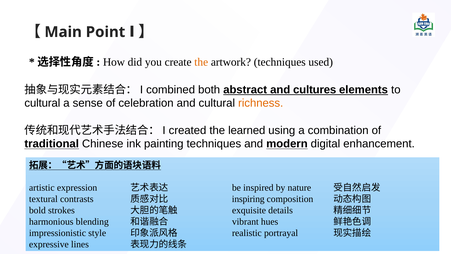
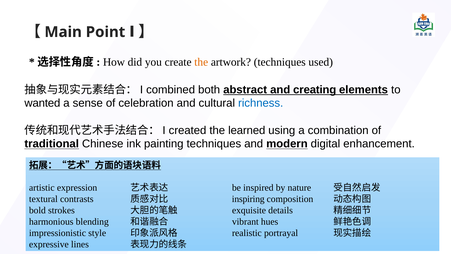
cultures: cultures -> creating (315, 90)
cultural: cultural -> wanted (42, 103)
richness colour: orange -> blue (261, 103)
